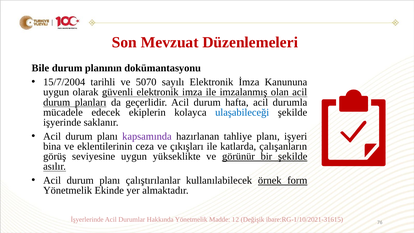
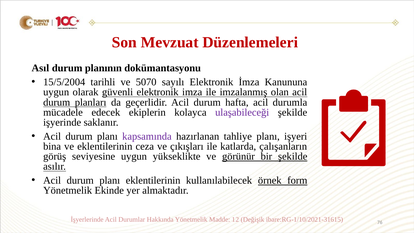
Bile: Bile -> Asıl (40, 68)
15/7/2004: 15/7/2004 -> 15/5/2004 (64, 82)
ulaşabileceği colour: blue -> purple (242, 112)
planı çalıştırılanlar: çalıştırılanlar -> eklentilerinin (153, 180)
